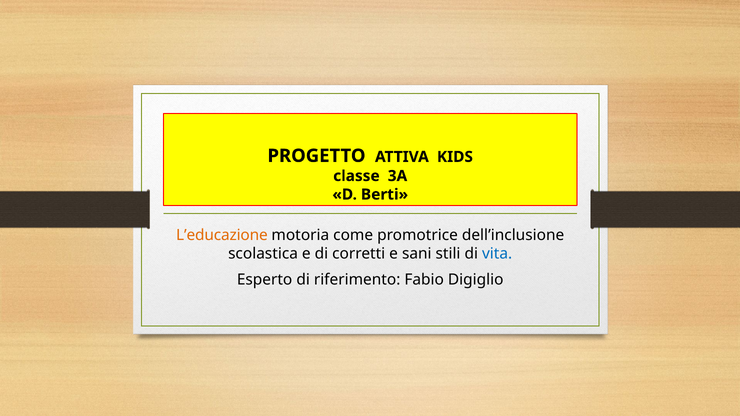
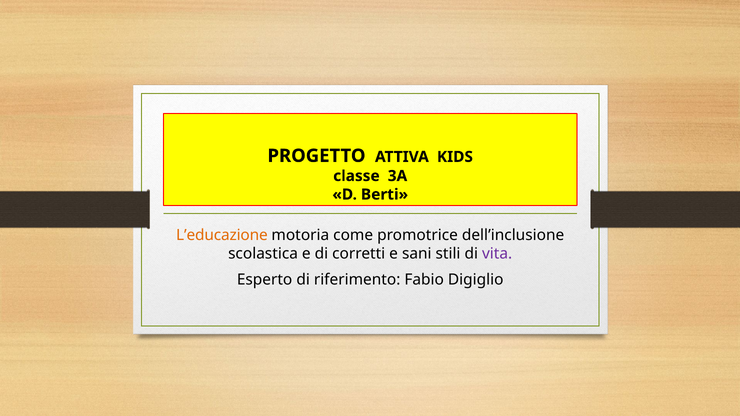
vita colour: blue -> purple (497, 254)
